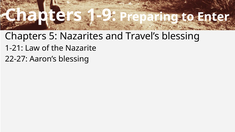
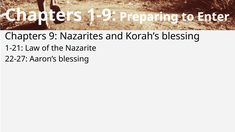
5: 5 -> 9 (53, 36)
Travel’s: Travel’s -> Korah’s (142, 36)
